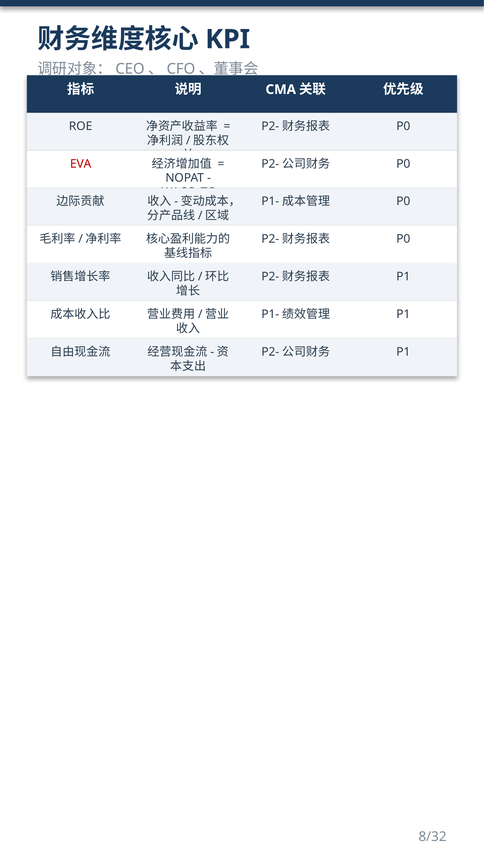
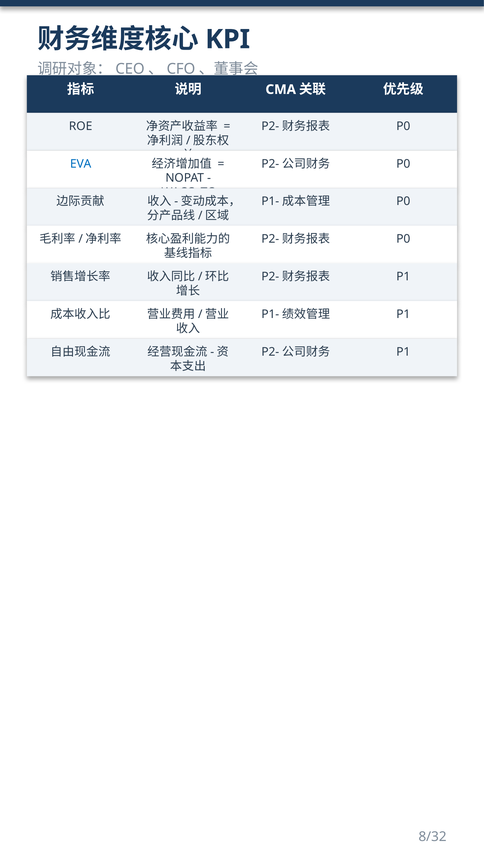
EVA colour: red -> blue (81, 164)
